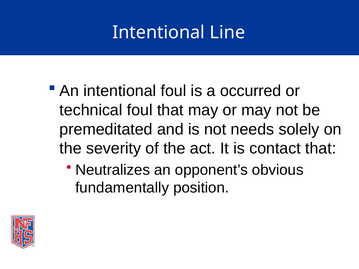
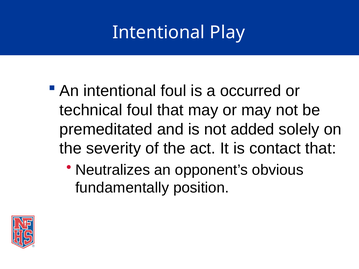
Line: Line -> Play (227, 32)
needs: needs -> added (252, 129)
